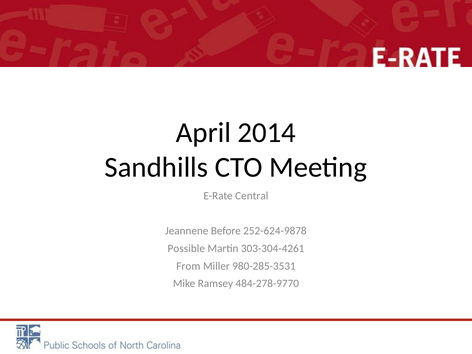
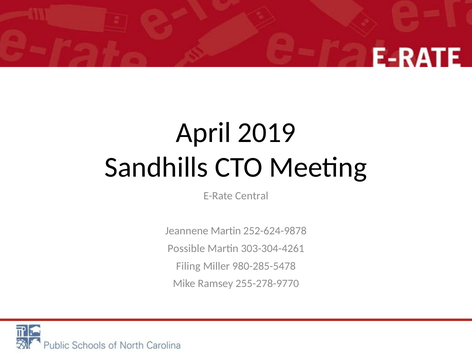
2014: 2014 -> 2019 (267, 133)
Jeannene Before: Before -> Martin (226, 231)
From: From -> Filing (188, 266)
980-285-3531: 980-285-3531 -> 980-285-5478 (264, 266)
484-278-9770: 484-278-9770 -> 255-278-9770 (267, 284)
